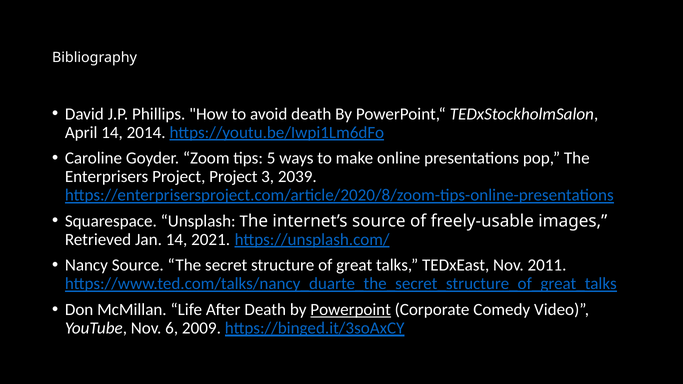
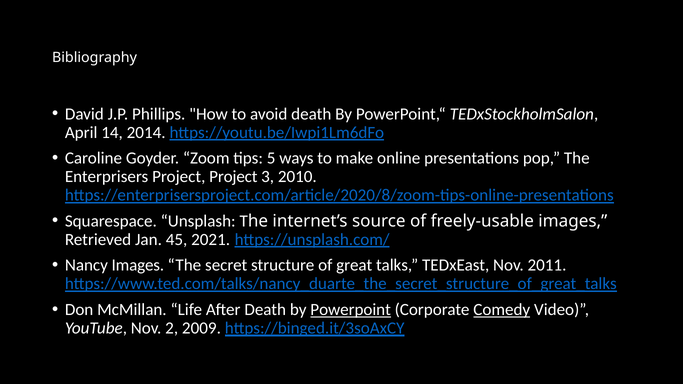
2039: 2039 -> 2010 (297, 177)
Jan 14: 14 -> 45 (177, 240)
Nancy Source: Source -> Images (138, 265)
Comedy underline: none -> present (502, 310)
6: 6 -> 2 (172, 328)
